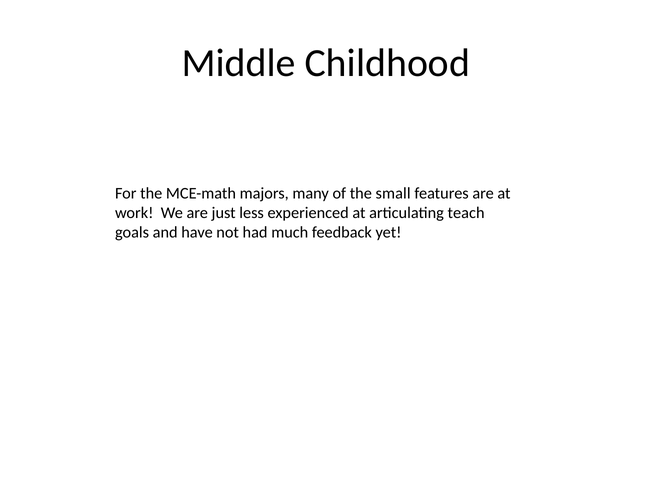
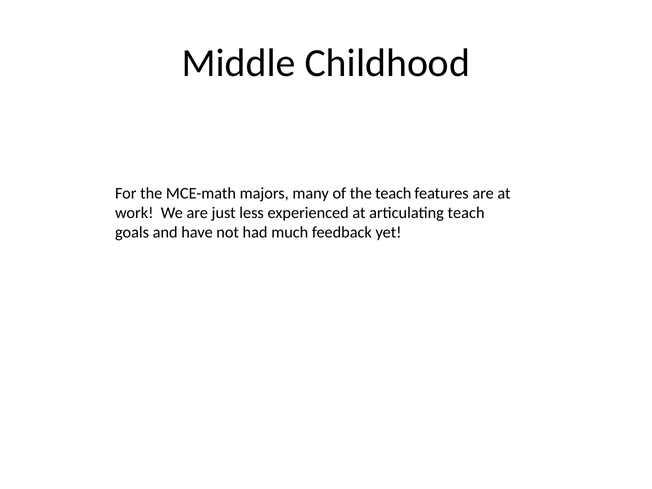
the small: small -> teach (393, 193)
